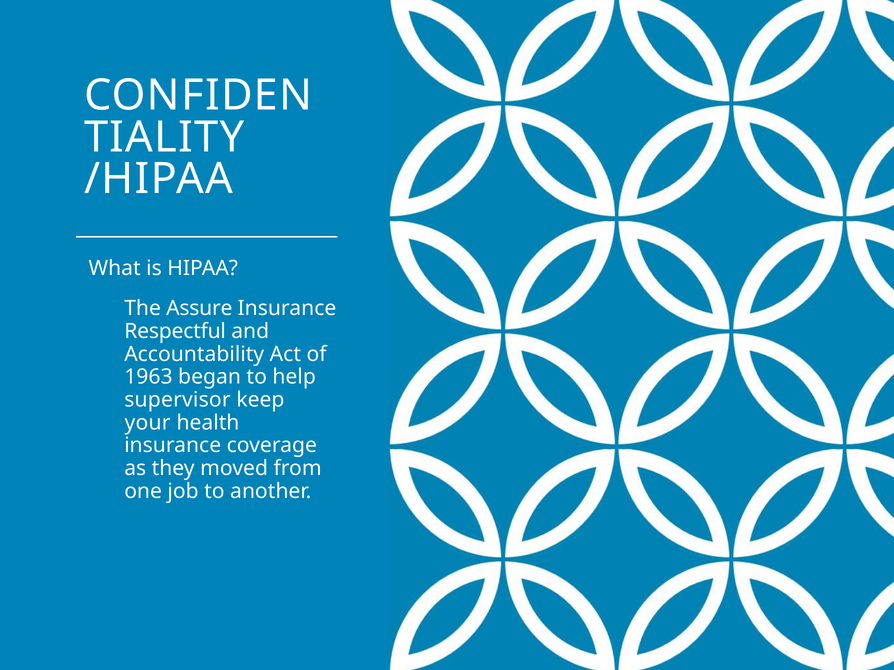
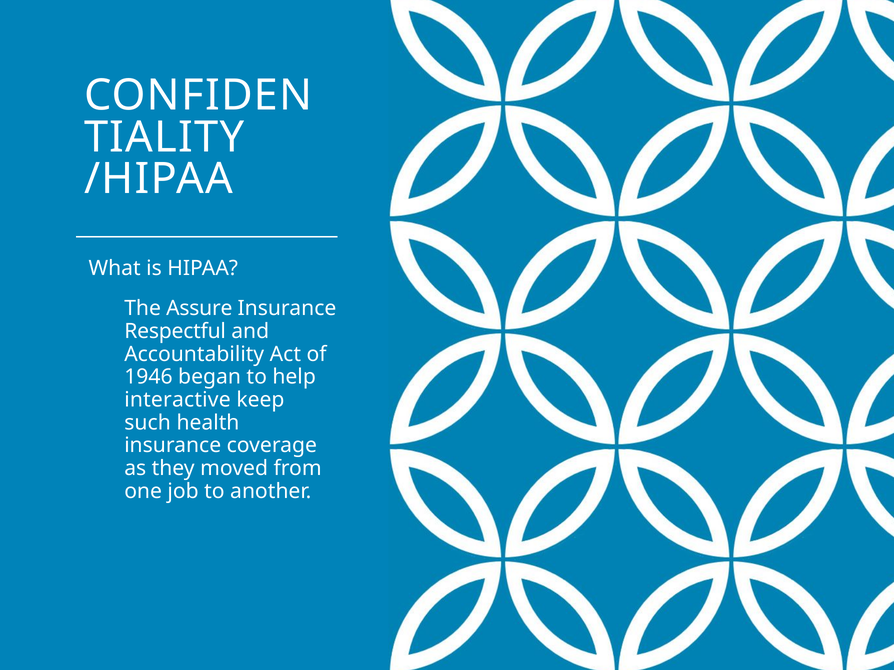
1963: 1963 -> 1946 (148, 377)
supervisor: supervisor -> interactive (177, 400)
your: your -> such (148, 423)
